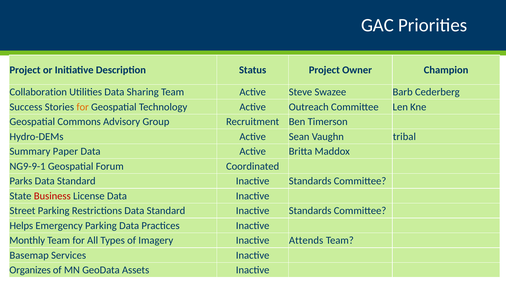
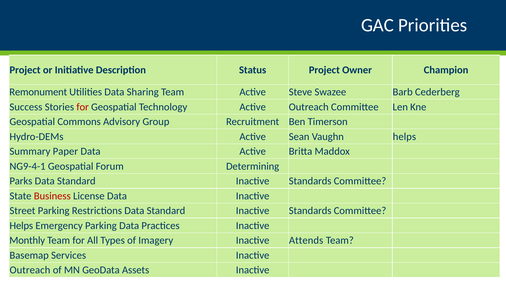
Collaboration: Collaboration -> Remonument (38, 92)
for colour: orange -> red (83, 107)
Vaughn tribal: tribal -> helps (404, 136)
NG9-9-1: NG9-9-1 -> NG9-4-1 (28, 166)
Coordinated: Coordinated -> Determining (253, 166)
Organizes: Organizes -> Outreach (30, 270)
